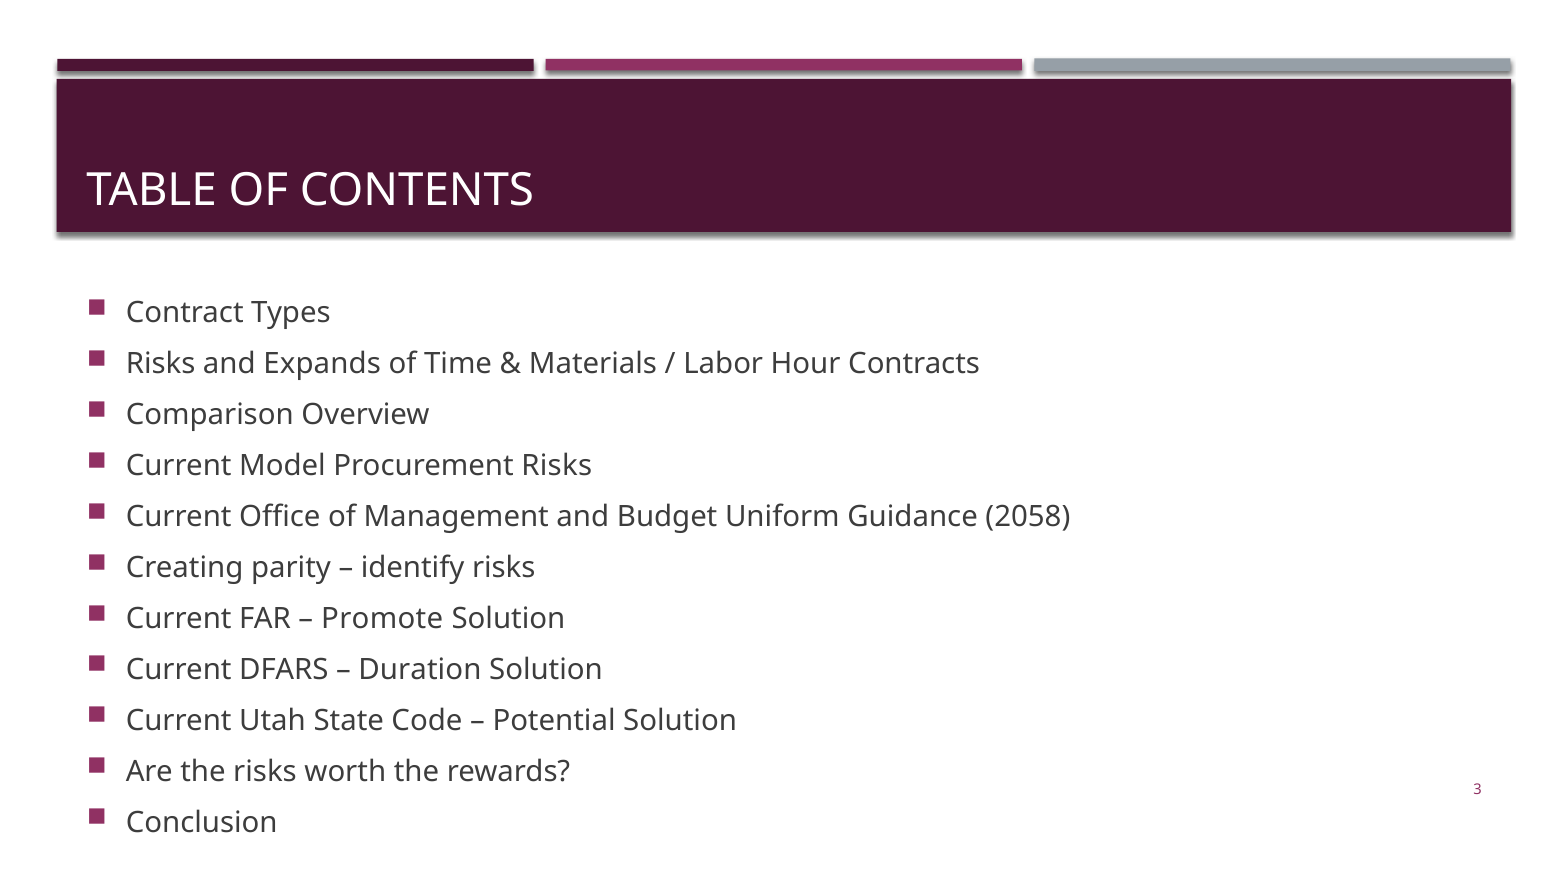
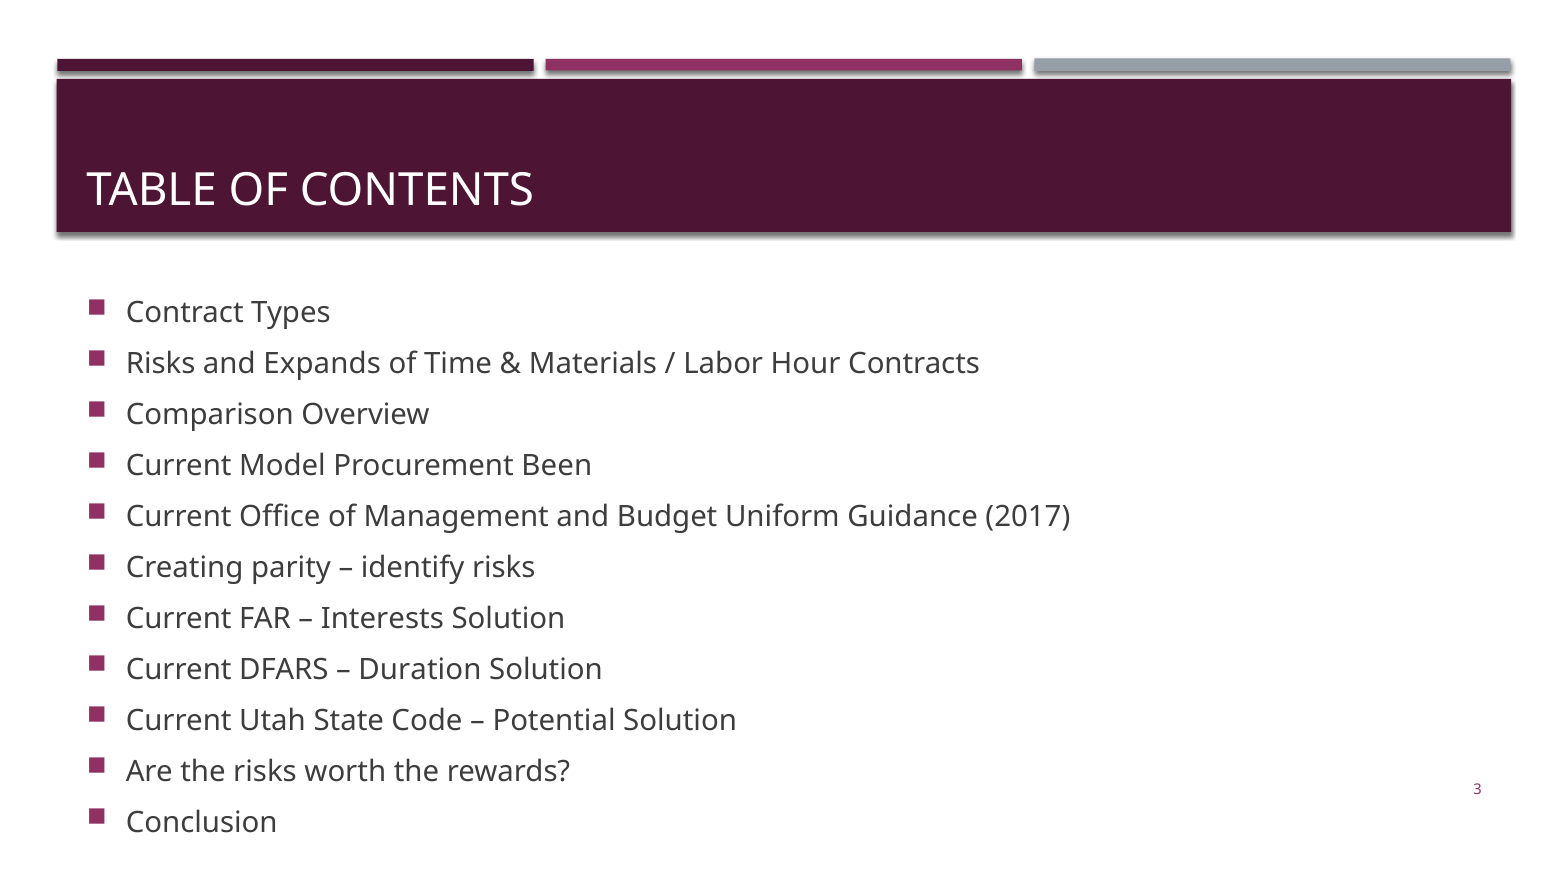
Procurement Risks: Risks -> Been (557, 466)
2058: 2058 -> 2017 (1028, 517)
Promote: Promote -> Interests (382, 619)
